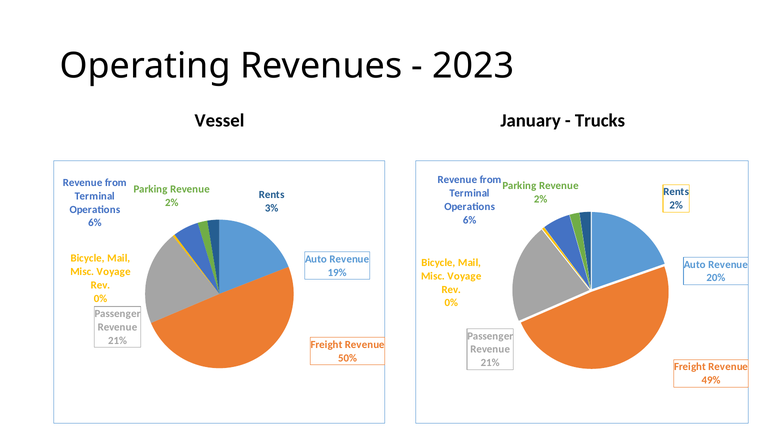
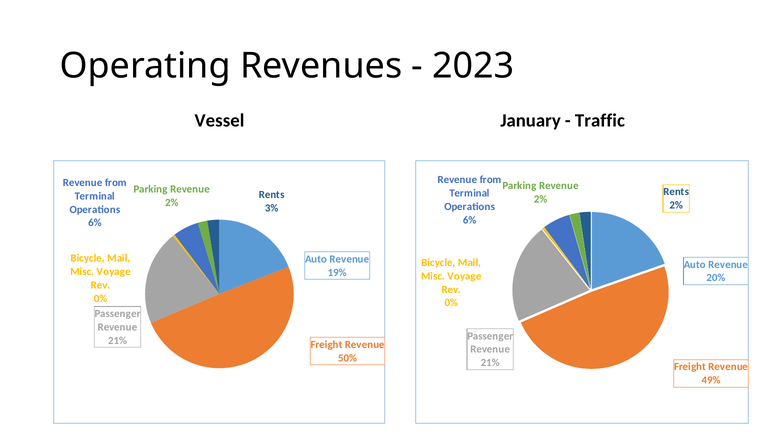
Trucks: Trucks -> Traffic (600, 121)
